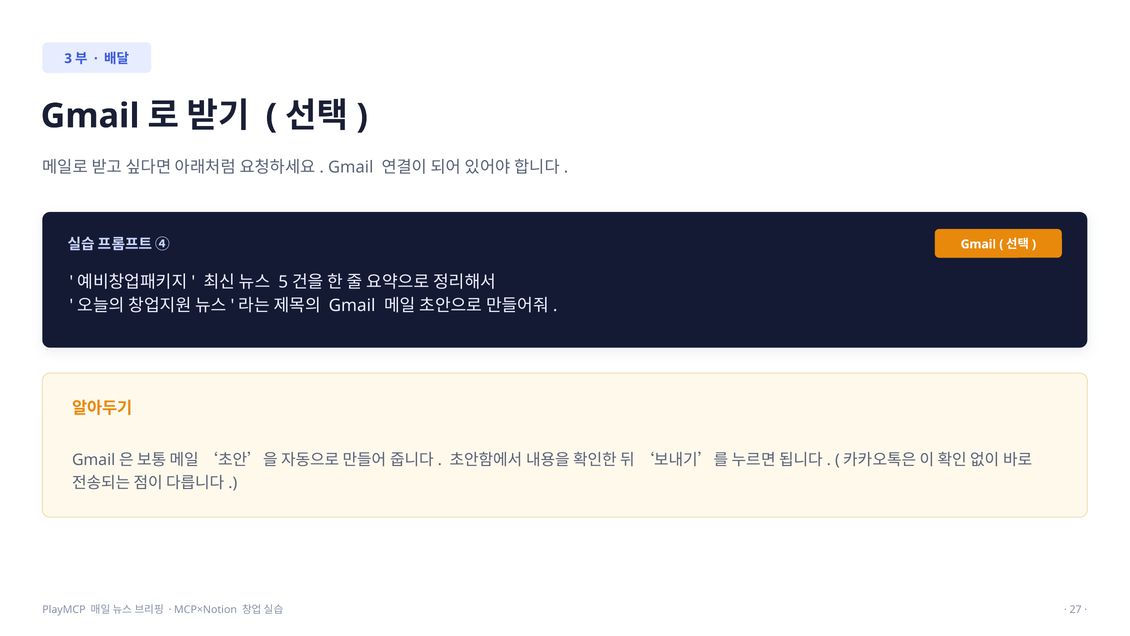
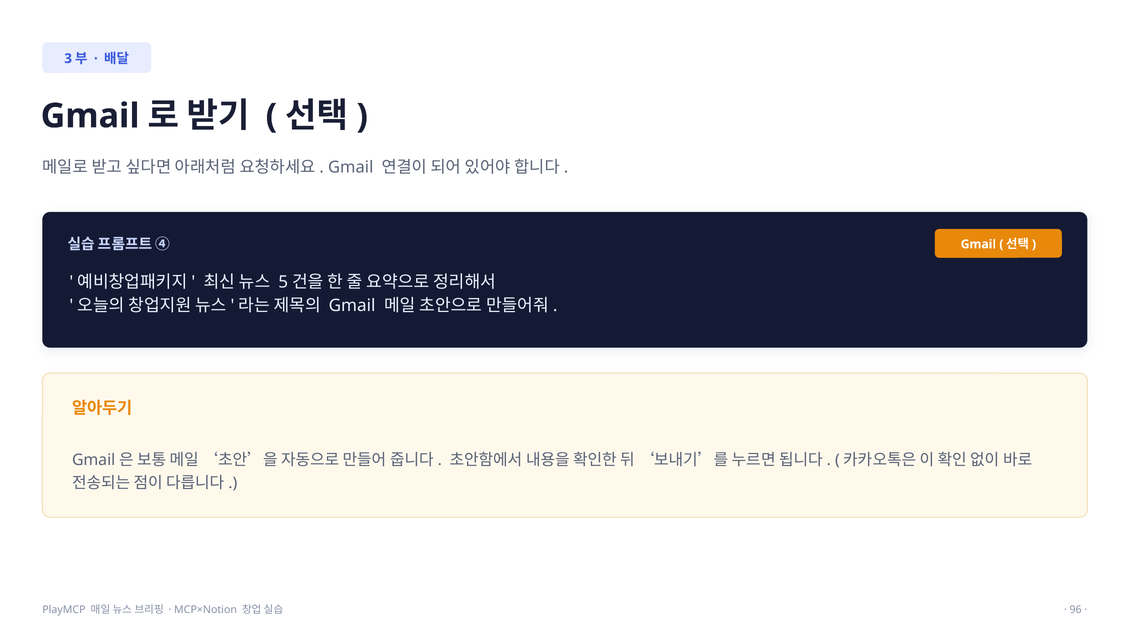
27: 27 -> 96 (1076, 609)
